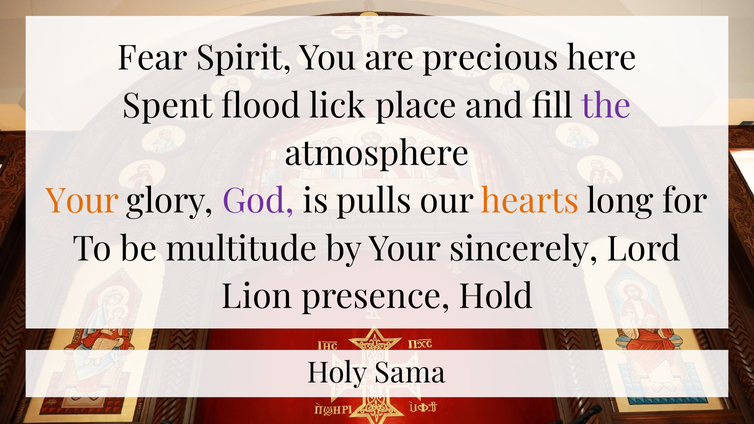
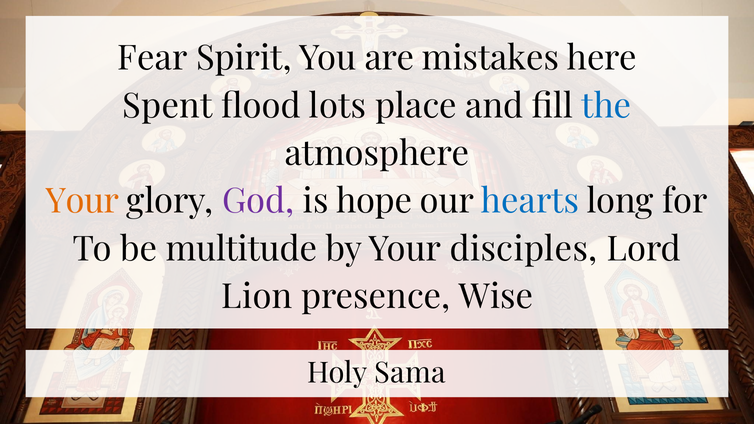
precious: precious -> mistakes (491, 59)
lick: lick -> lots (338, 106)
the colour: purple -> blue (606, 106)
pulls: pulls -> hope (374, 202)
hearts colour: orange -> blue (530, 202)
sincerely: sincerely -> disciples (524, 249)
Hold: Hold -> Wise (496, 297)
